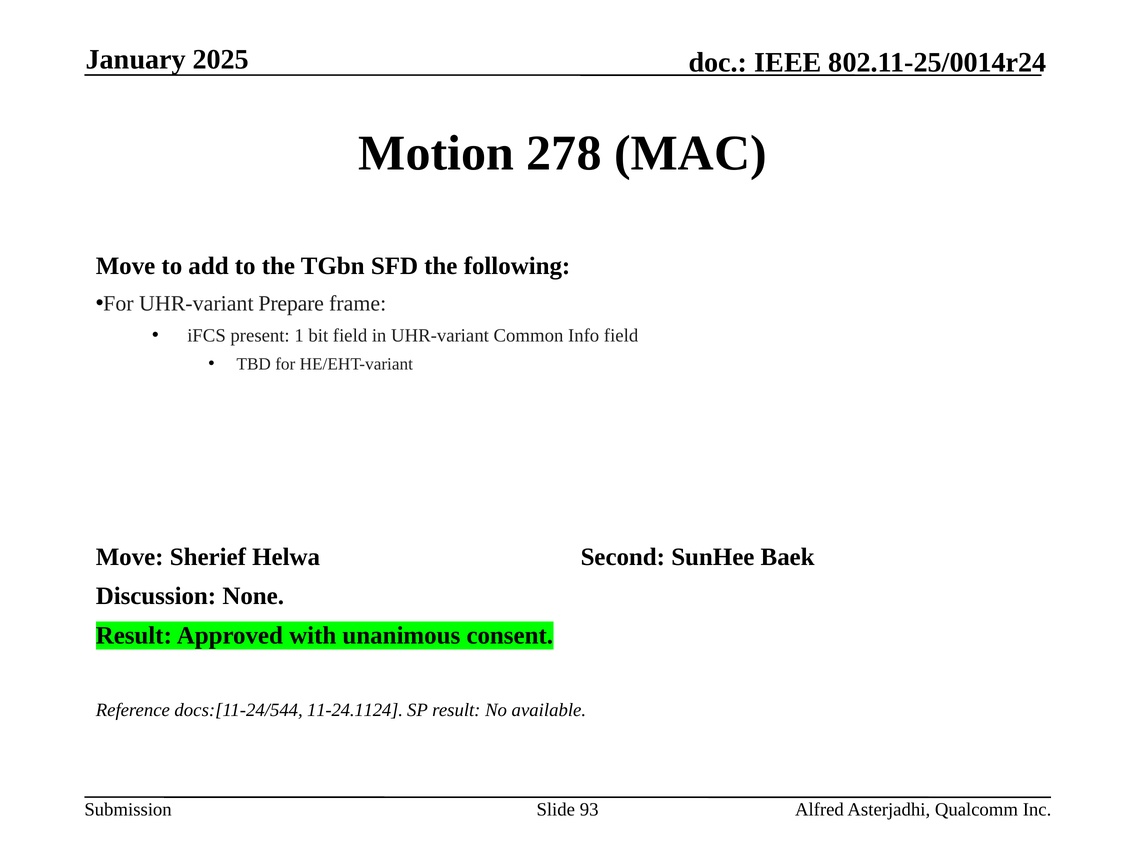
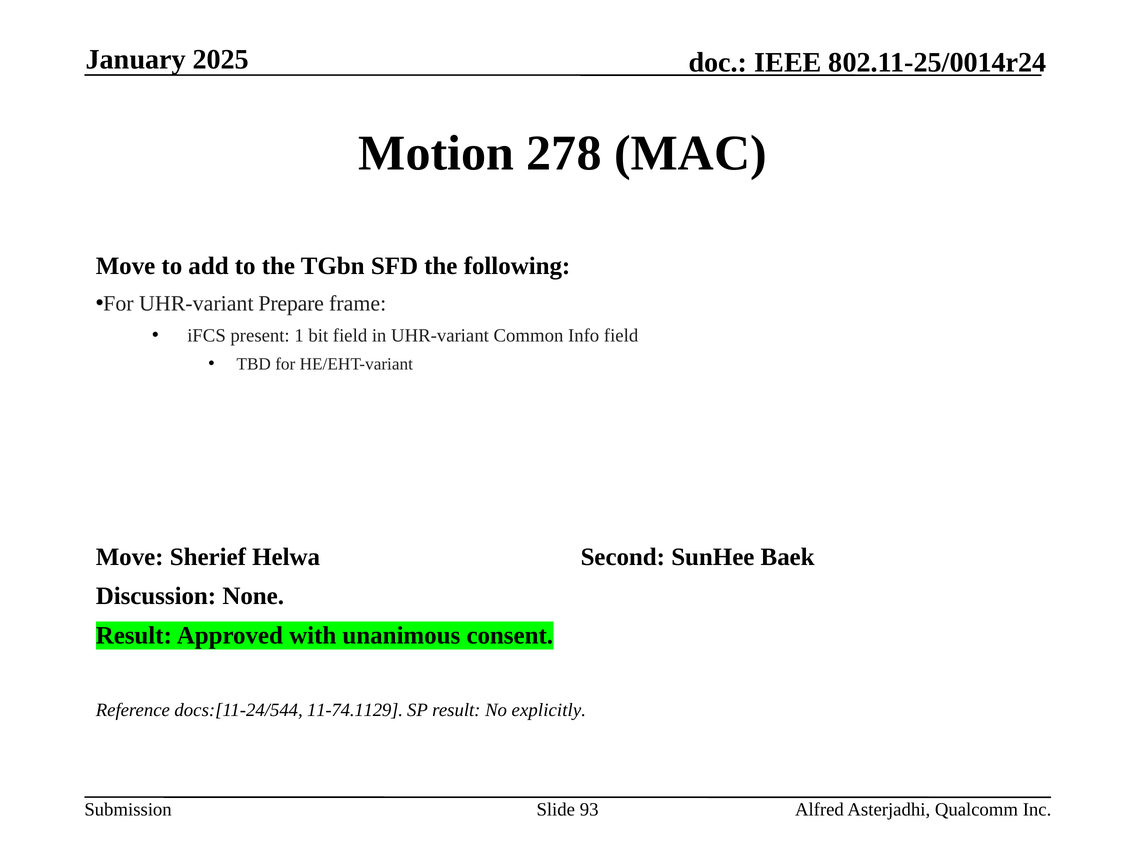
11-24.1124: 11-24.1124 -> 11-74.1129 (355, 711)
available: available -> explicitly (549, 711)
